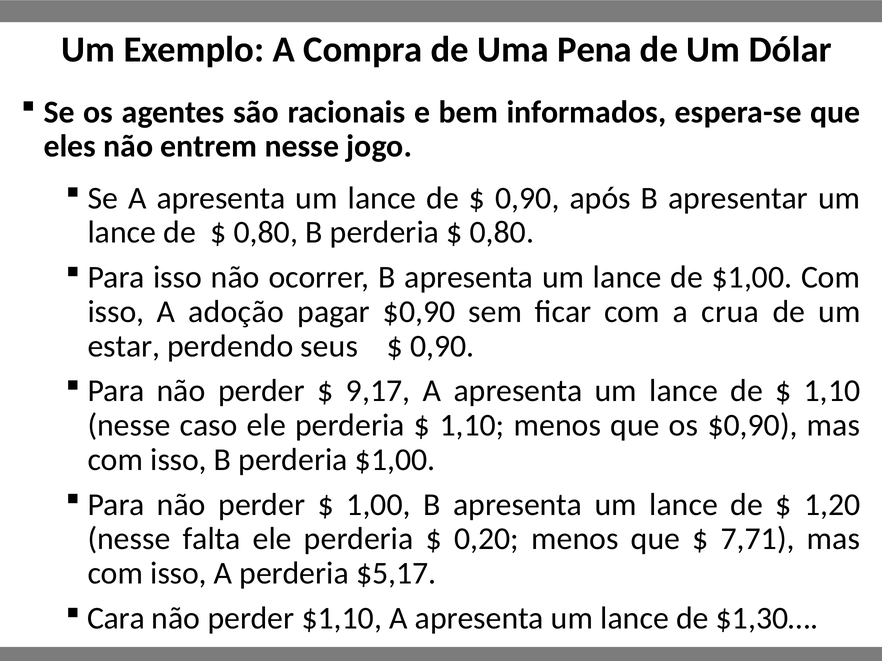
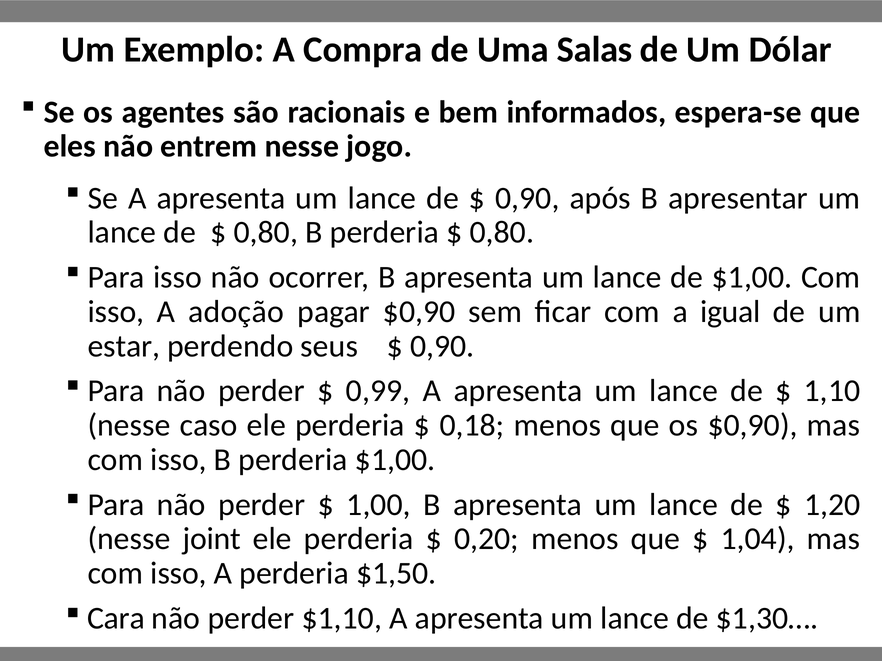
Pena: Pena -> Salas (595, 50)
crua: crua -> igual (730, 312)
9,17: 9,17 -> 0,99 (378, 391)
1,10: 1,10 -> 0,18 (472, 426)
falta: falta -> joint (212, 539)
7,71: 7,71 -> 1,04 (758, 539)
$5,17: $5,17 -> $1,50 (396, 574)
